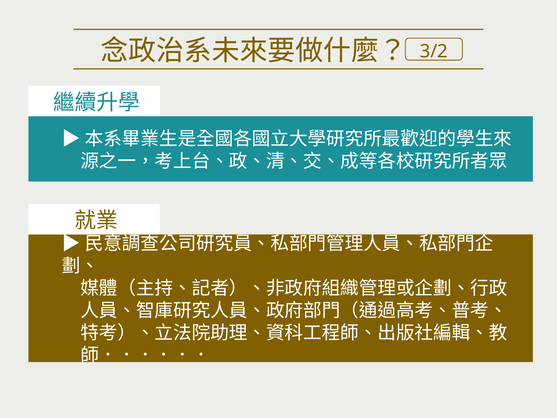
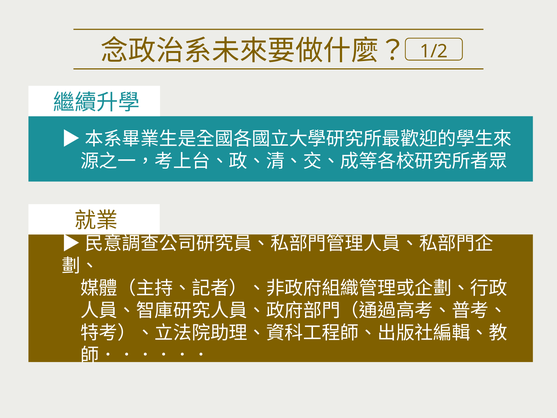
3/2: 3/2 -> 1/2 (434, 51)
